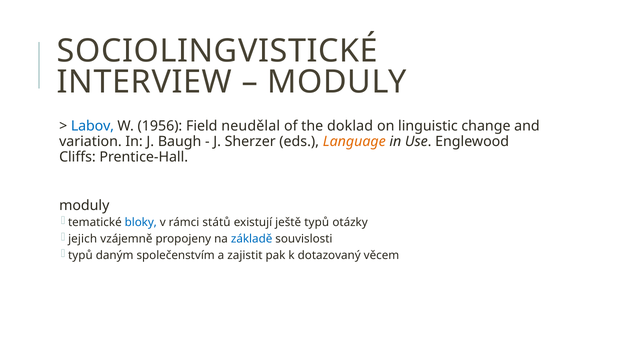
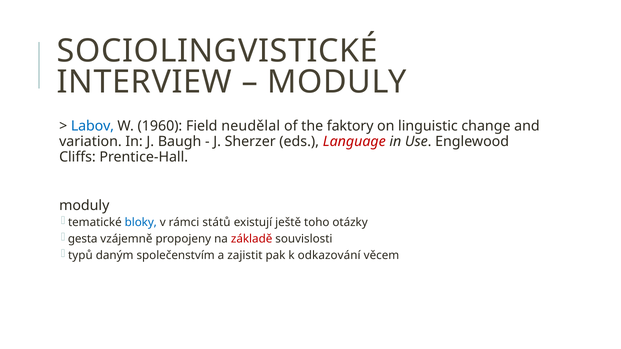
1956: 1956 -> 1960 (160, 126)
doklad: doklad -> faktory (350, 126)
Language colour: orange -> red (354, 142)
ještě typů: typů -> toho (317, 223)
jejich: jejich -> gesta (83, 239)
základě colour: blue -> red (252, 239)
dotazovaný: dotazovaný -> odkazování (329, 255)
